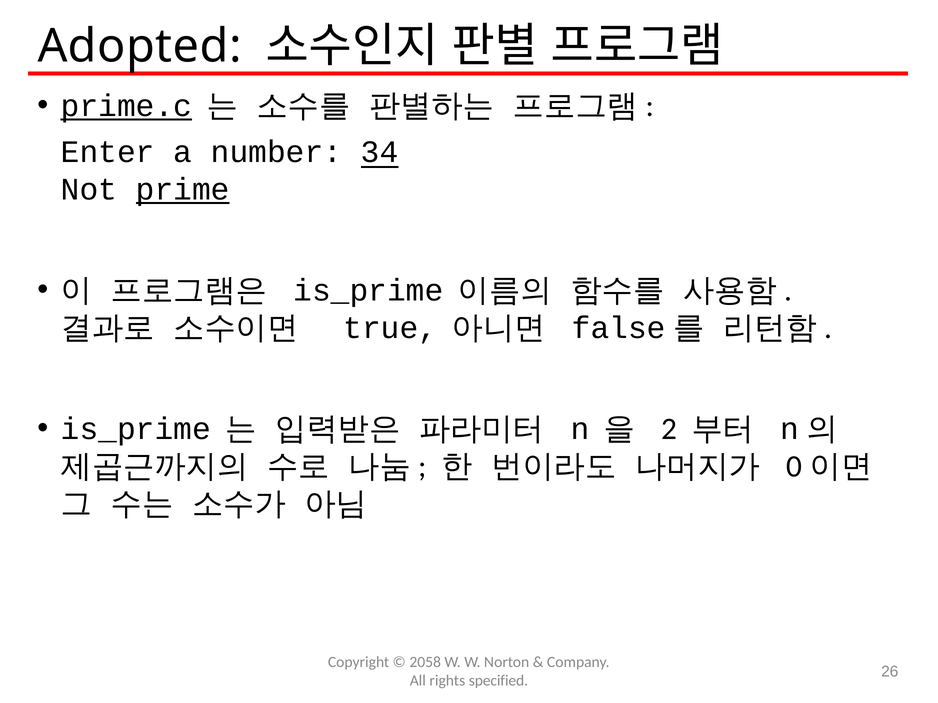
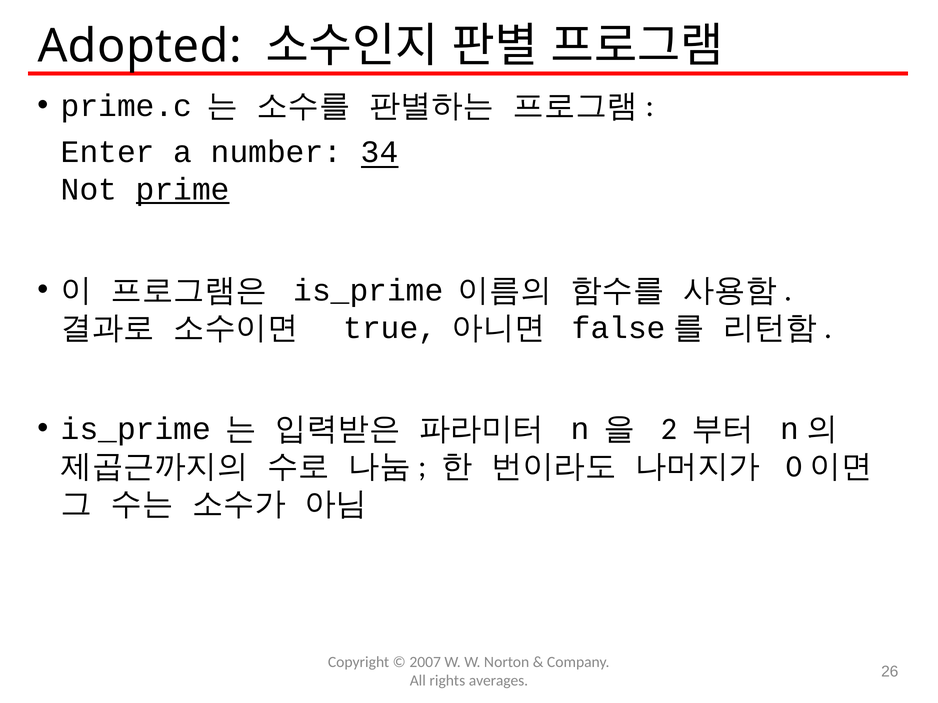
prime.c underline: present -> none (126, 106)
2058: 2058 -> 2007 (425, 662)
specified: specified -> averages (498, 681)
